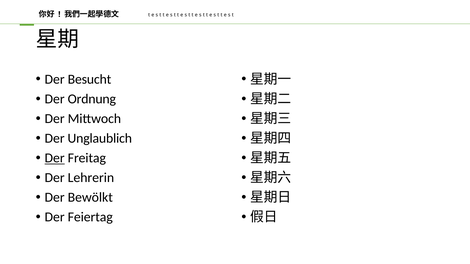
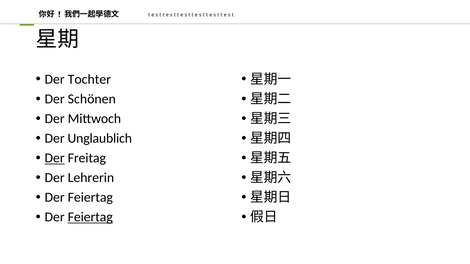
Besucht: Besucht -> Tochter (89, 79)
Ordnung: Ordnung -> Schönen (92, 99)
Bewölkt: Bewölkt -> Feiertag (90, 198)
Feiertag underline: none -> present (90, 217)
